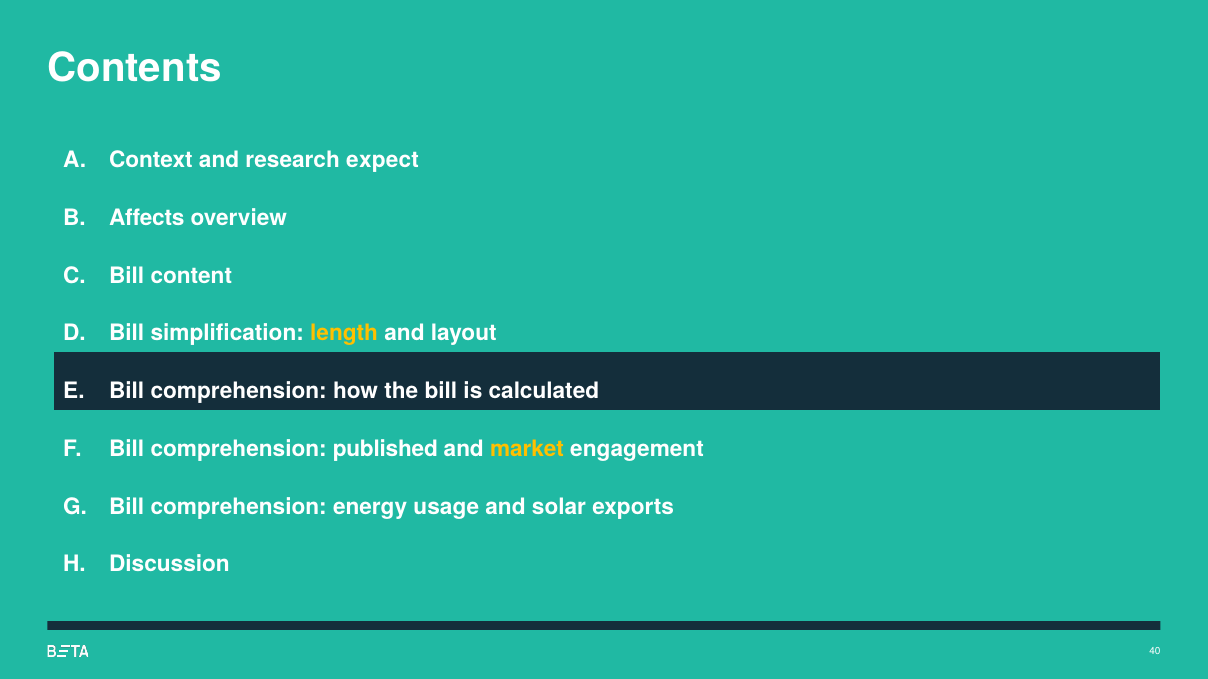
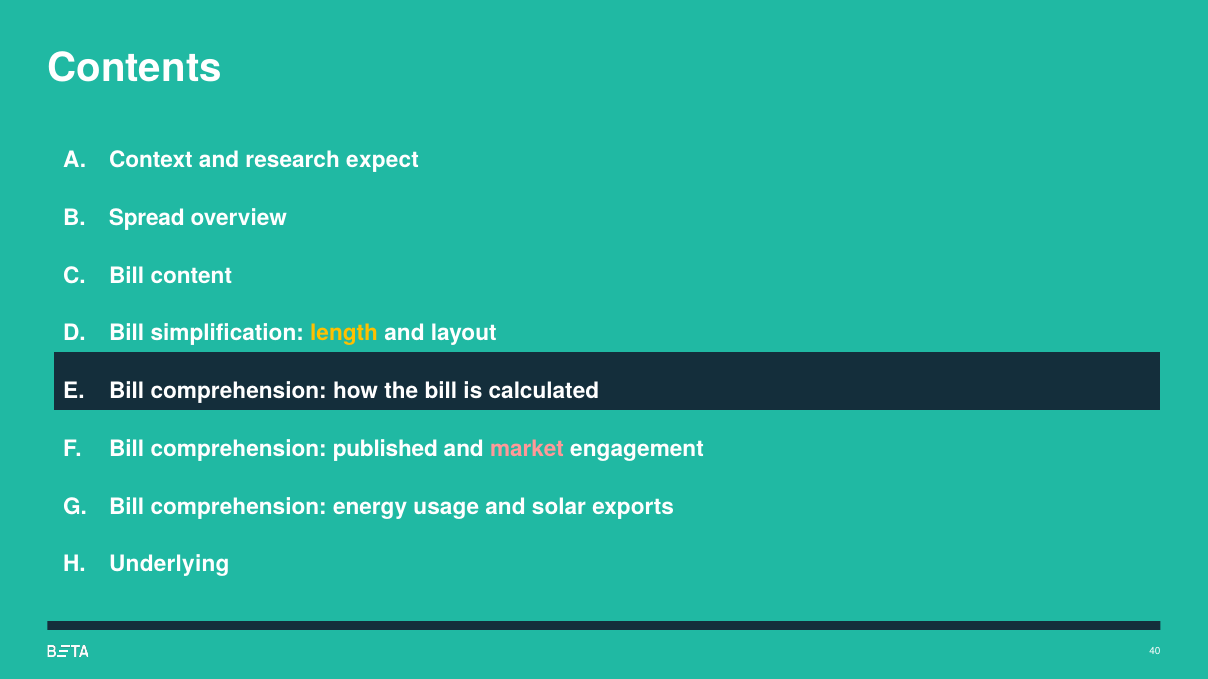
Affects: Affects -> Spread (147, 218)
market colour: yellow -> pink (527, 449)
Discussion: Discussion -> Underlying (169, 565)
